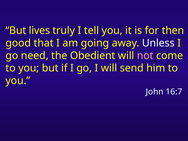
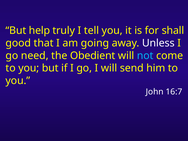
lives: lives -> help (39, 30)
then: then -> shall (173, 30)
not colour: pink -> light blue (145, 56)
